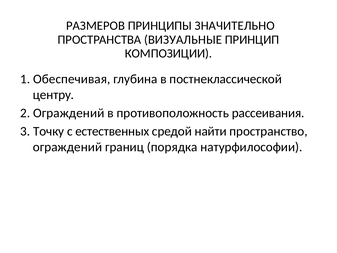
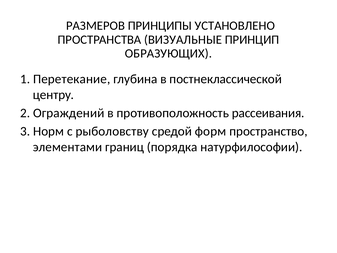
ЗНАЧИТЕЛЬНО: ЗНАЧИТЕЛЬНО -> УСТАНОВЛЕНО (235, 26)
КОМПОЗИЦИИ: КОМПОЗИЦИИ -> ОБРАЗУЮЩИХ (168, 53)
Обеспечивая: Обеспечивая -> Перетекание (72, 79)
Точку: Точку -> Норм (49, 131)
естественных: естественных -> рыболовству (112, 131)
найти: найти -> форм (211, 131)
ограждений: ограждений -> элементами (67, 147)
